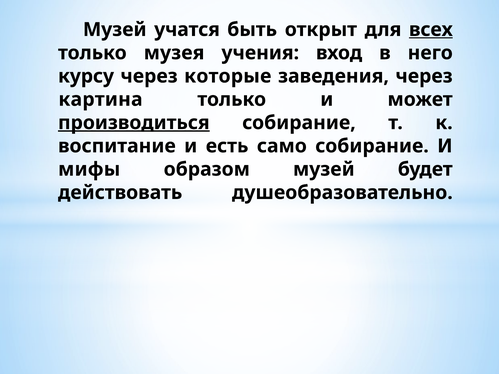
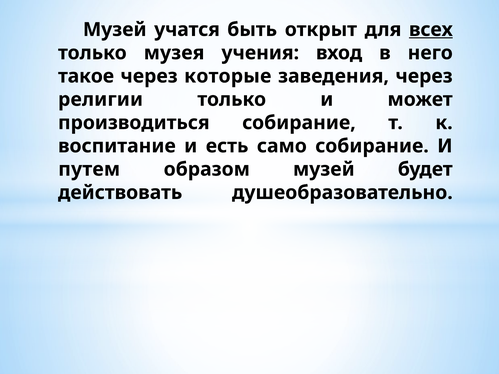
курсу: курсу -> такое (86, 76)
картина: картина -> религии (101, 99)
производиться underline: present -> none (134, 123)
мифы: мифы -> путем (89, 169)
